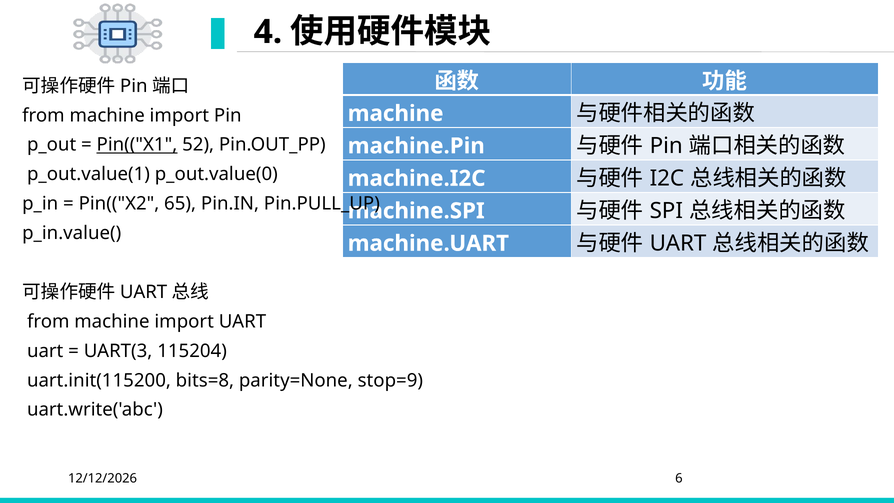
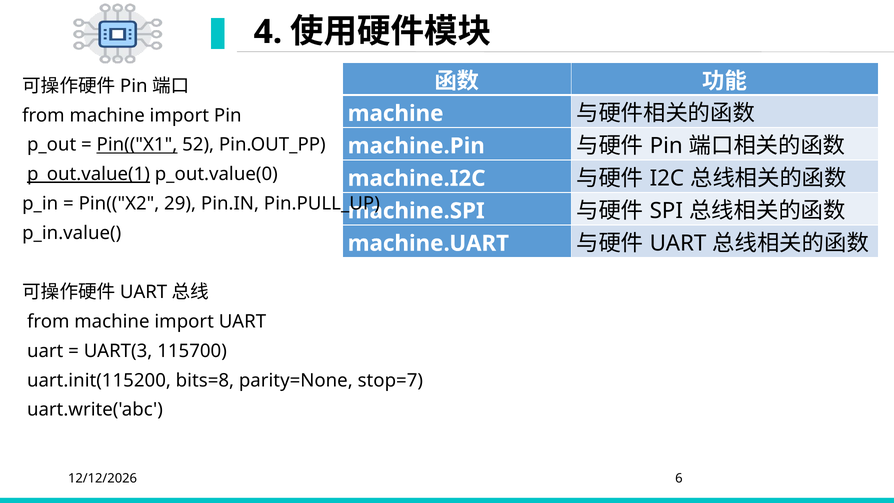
p_out.value(1 underline: none -> present (88, 174)
65: 65 -> 29 (180, 204)
115204: 115204 -> 115700 (192, 351)
stop=9: stop=9 -> stop=7 (390, 380)
